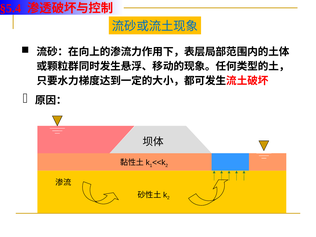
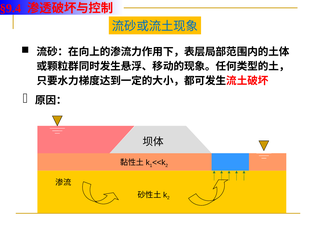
§5.4: §5.4 -> §9.4 (10, 8)
